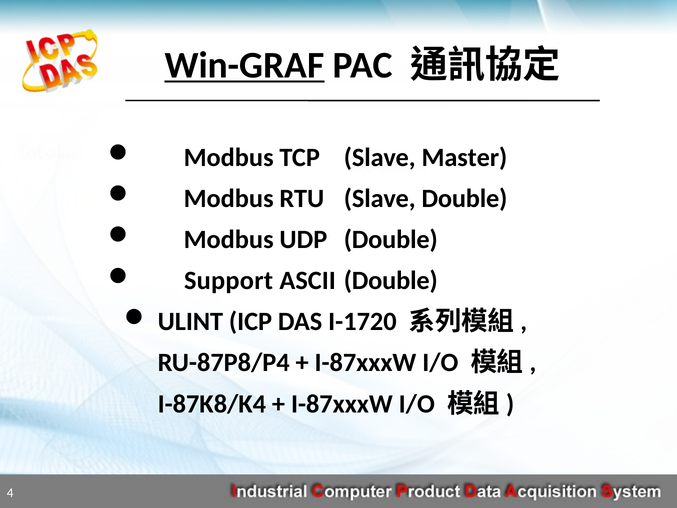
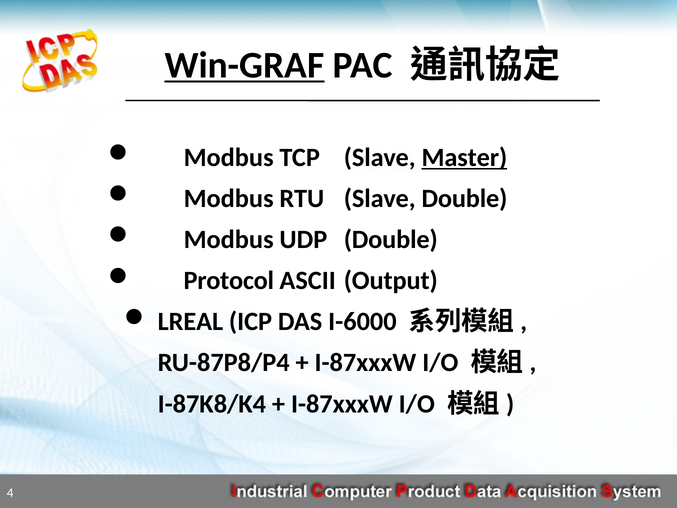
Master underline: none -> present (464, 157)
Support: Support -> Protocol (229, 280)
ASCII Double: Double -> Output (391, 280)
ULINT: ULINT -> LREAL (190, 322)
I-1720: I-1720 -> I-6000 (362, 322)
